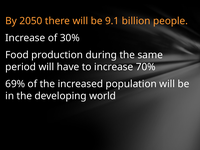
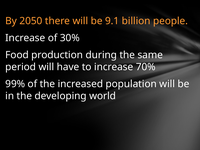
69%: 69% -> 99% (15, 84)
